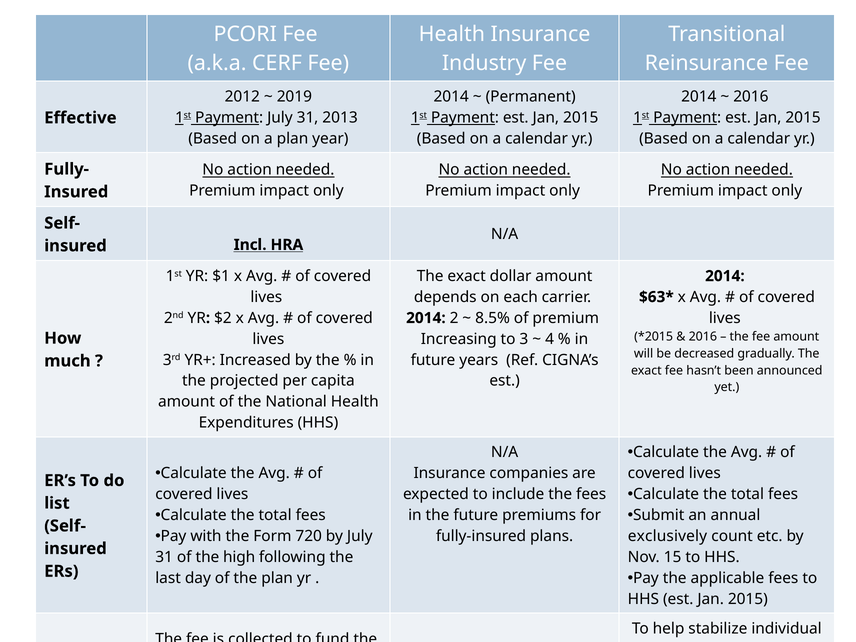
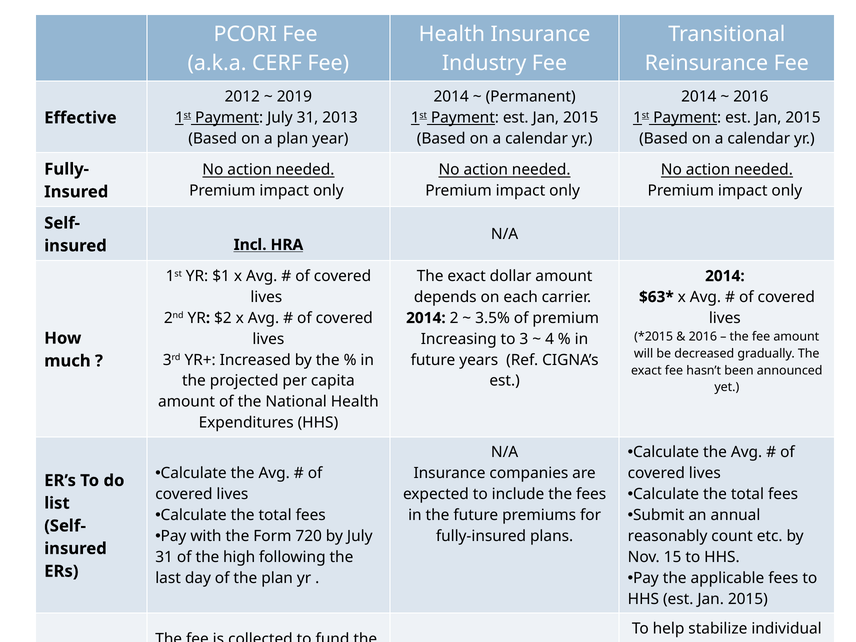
8.5%: 8.5% -> 3.5% (493, 318)
exclusively: exclusively -> reasonably (668, 536)
